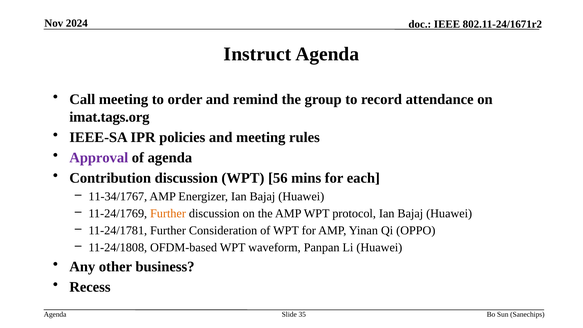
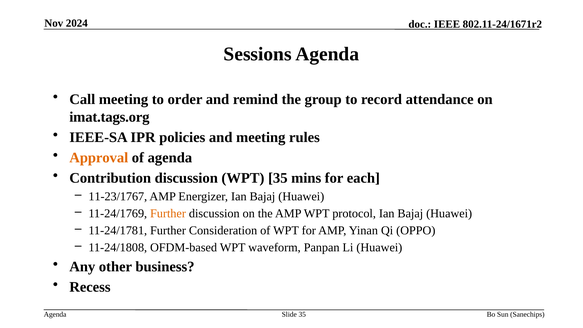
Instruct: Instruct -> Sessions (258, 54)
Approval colour: purple -> orange (99, 158)
WPT 56: 56 -> 35 (278, 178)
11-34/1767: 11-34/1767 -> 11-23/1767 (118, 196)
